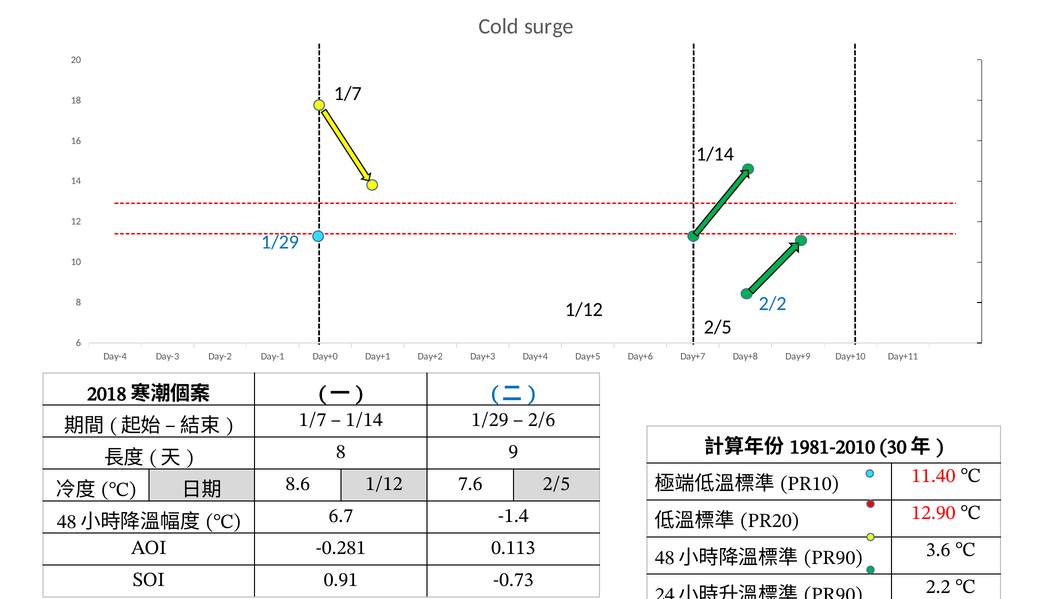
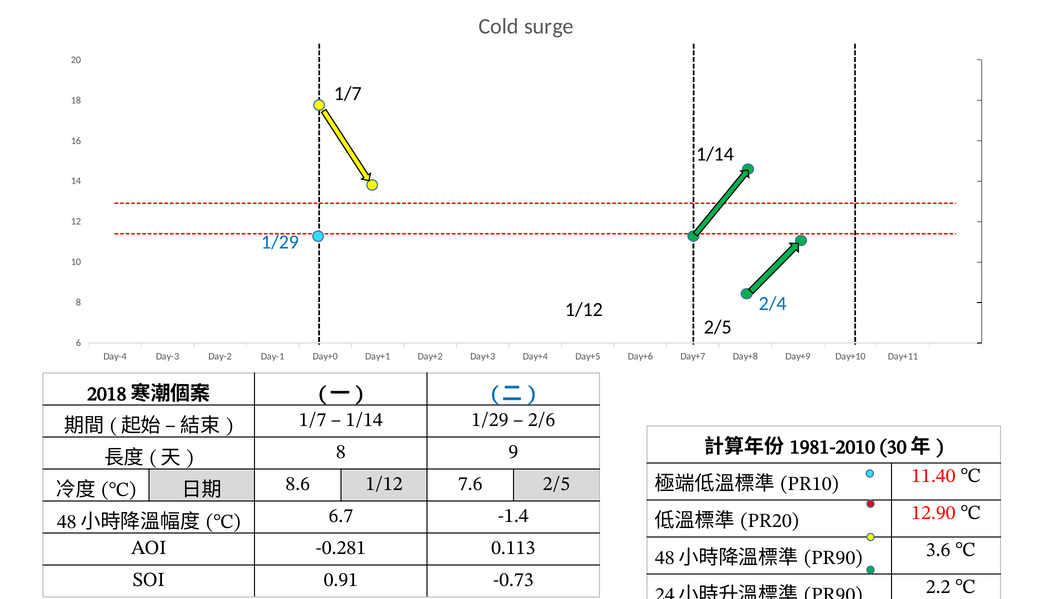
2/2: 2/2 -> 2/4 (773, 303)
